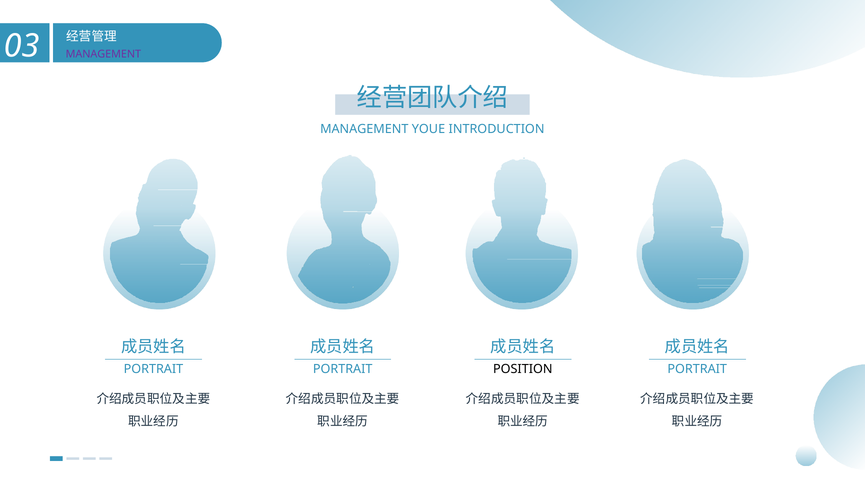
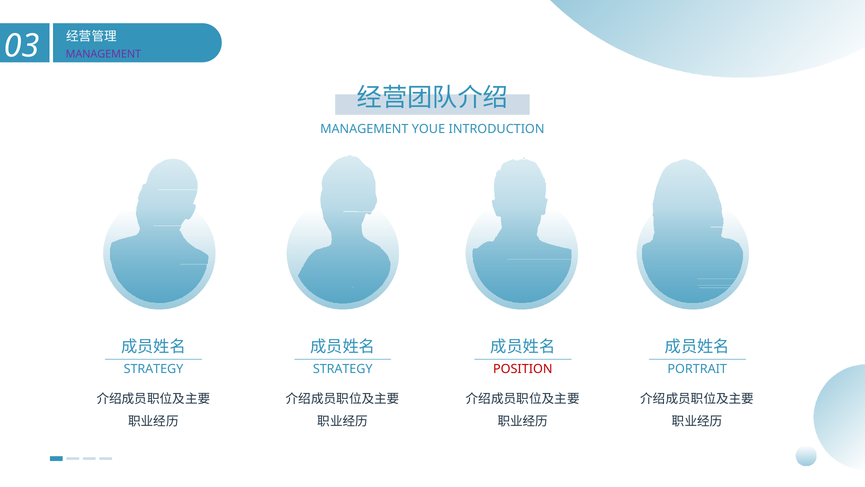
PORTRAIT: PORTRAIT -> STRATEGY (153, 369)
PORTRAIT: PORTRAIT -> STRATEGY (343, 369)
POSITION colour: black -> red (523, 369)
